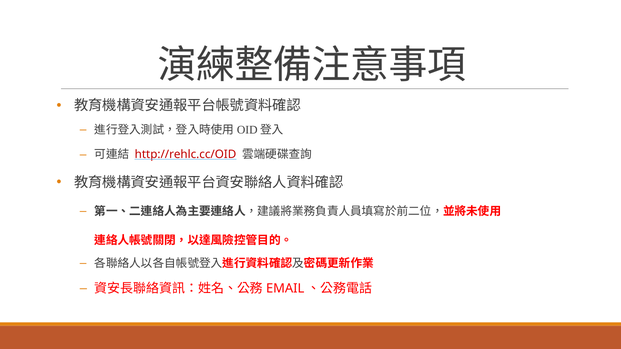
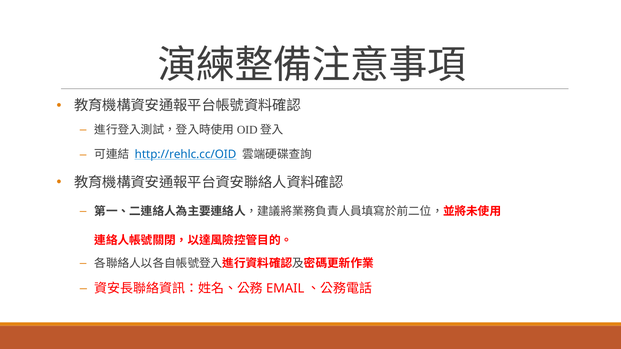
http://rehlc.cc/OID colour: red -> blue (185, 154)
